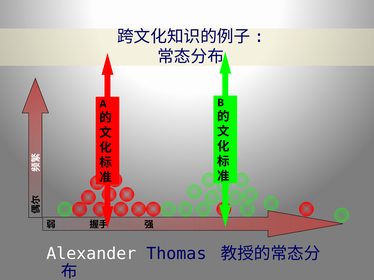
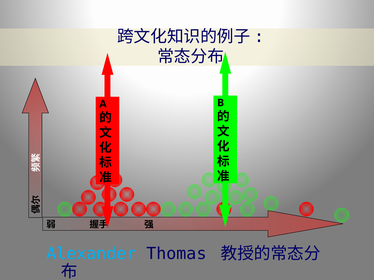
Alexander colour: white -> light blue (91, 254)
